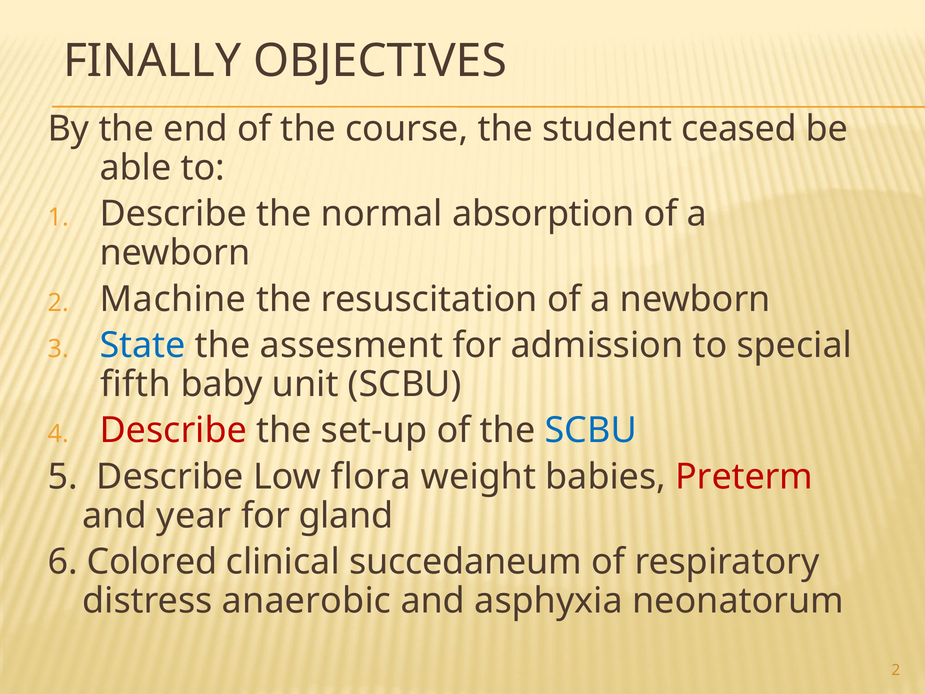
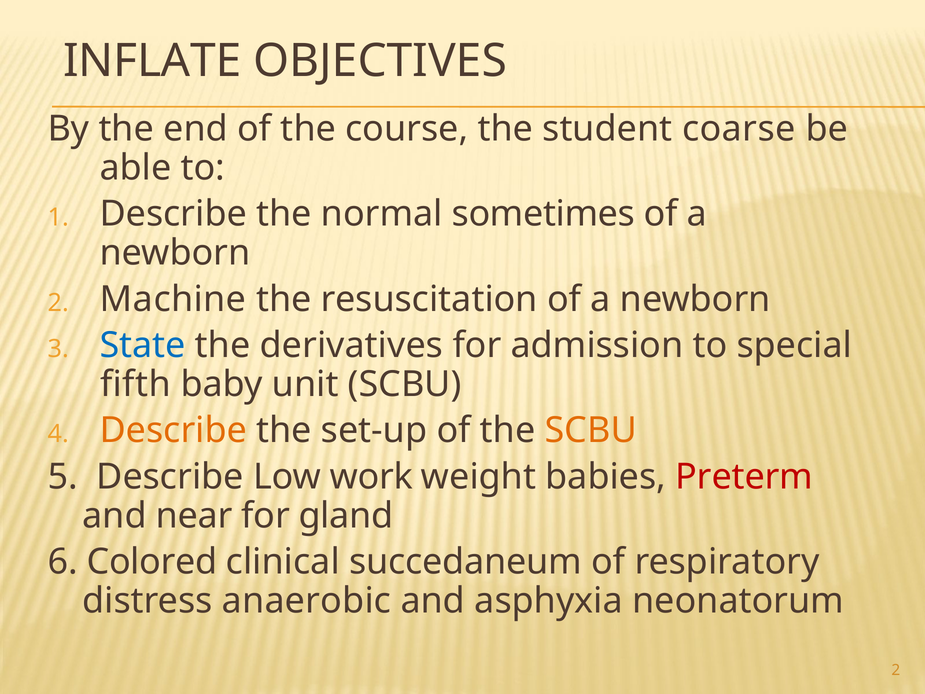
FINALLY: FINALLY -> INFLATE (152, 61)
ceased: ceased -> coarse (739, 129)
absorption: absorption -> sometimes (543, 214)
assesment: assesment -> derivatives (351, 345)
Describe colour: red -> orange (173, 430)
SCBU colour: blue -> orange (591, 430)
flora: flora -> work (371, 477)
year: year -> near (194, 516)
